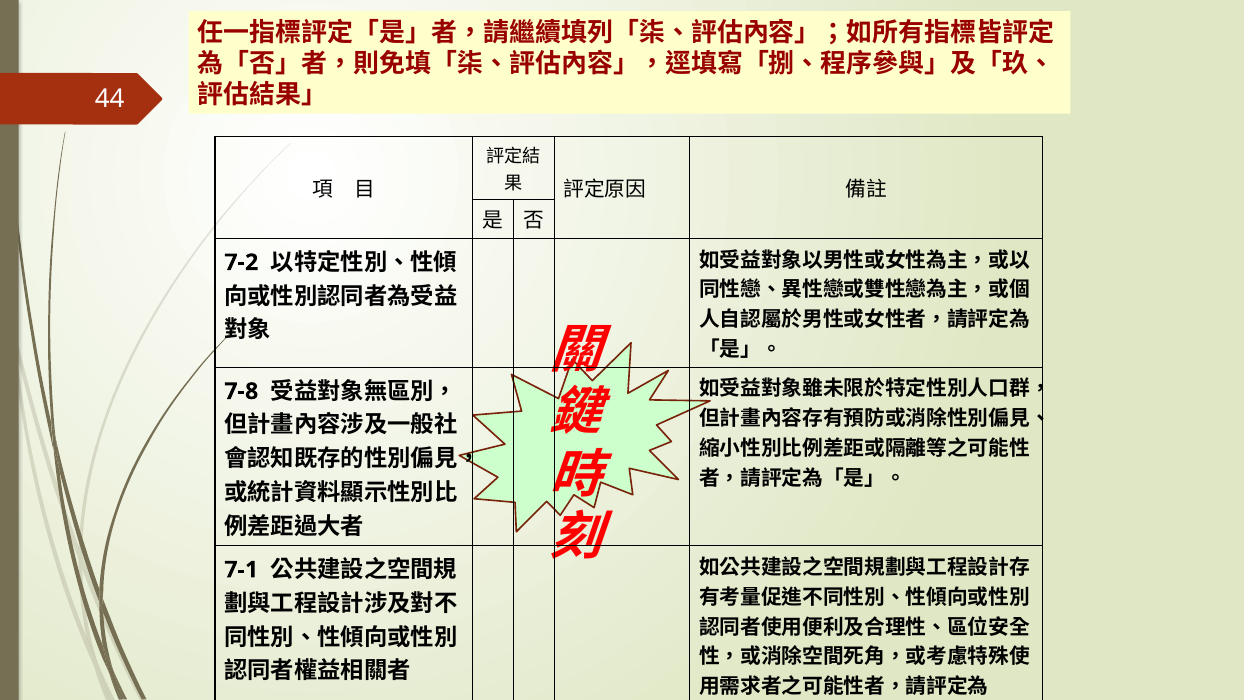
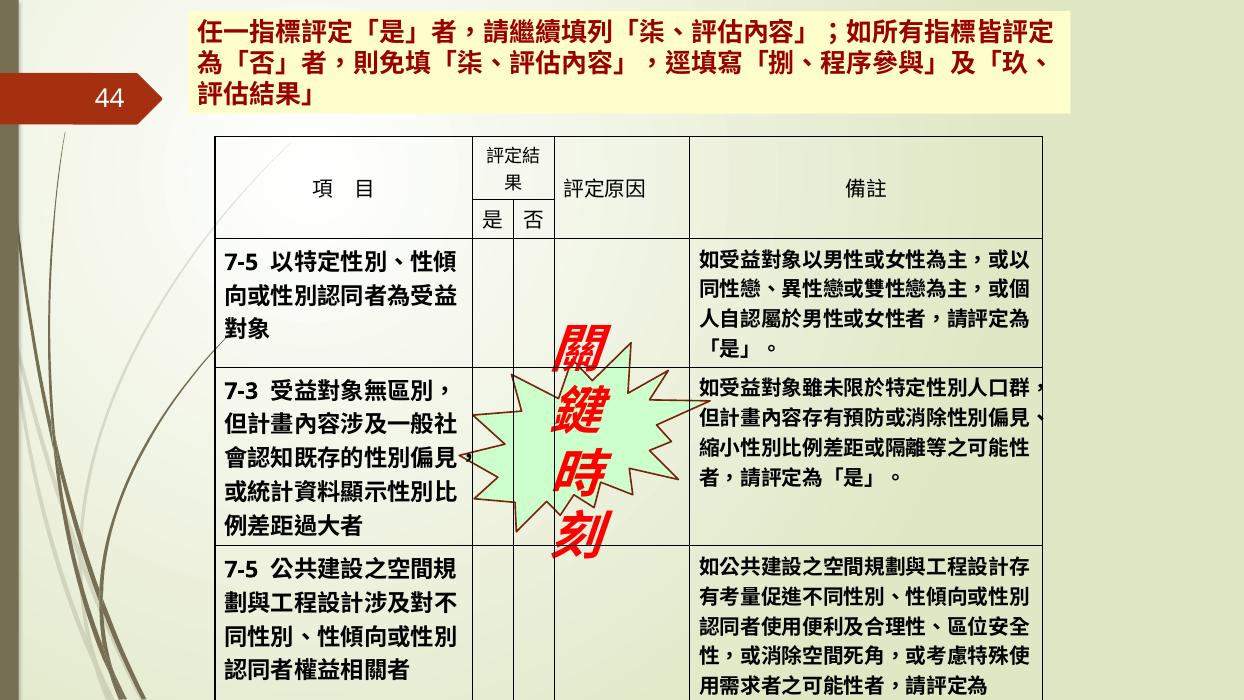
7-2: 7-2 -> 7-5 (241, 262)
7-8: 7-8 -> 7-3 (241, 391)
7-1: 7-1 -> 7-5 (241, 570)
